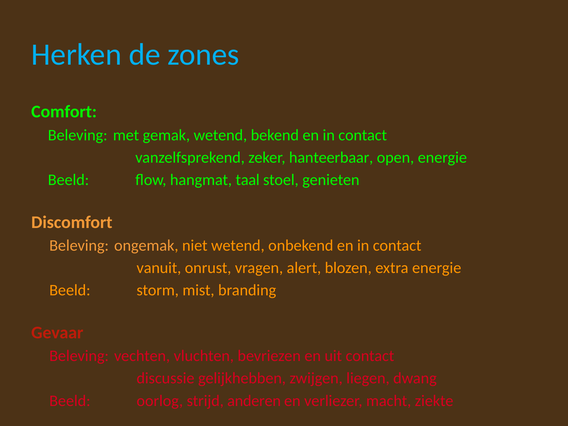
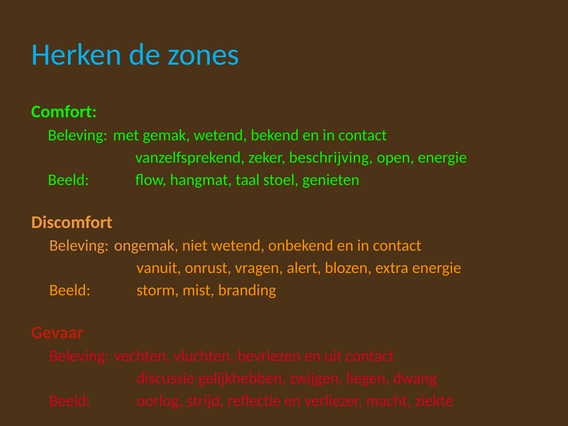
hanteerbaar: hanteerbaar -> beschrijving (331, 157)
anderen: anderen -> reflectie (254, 401)
